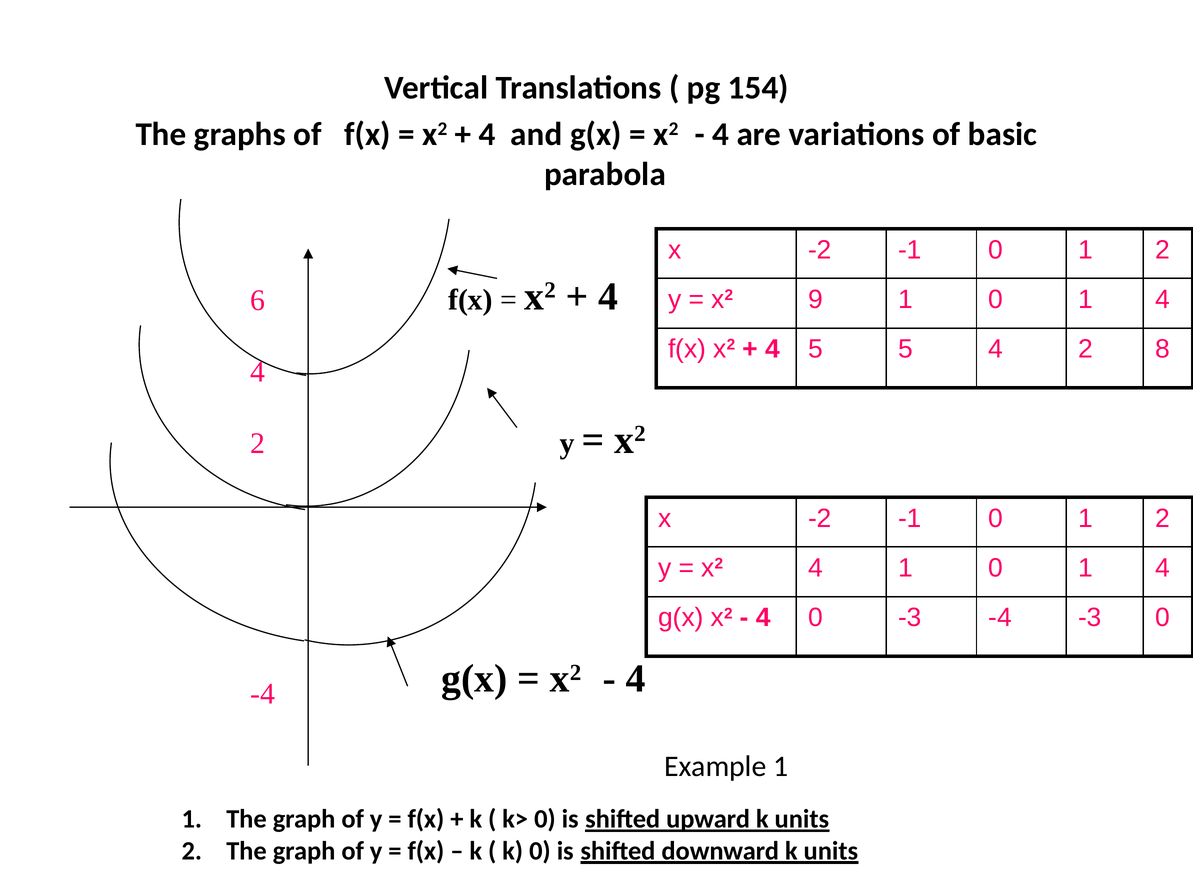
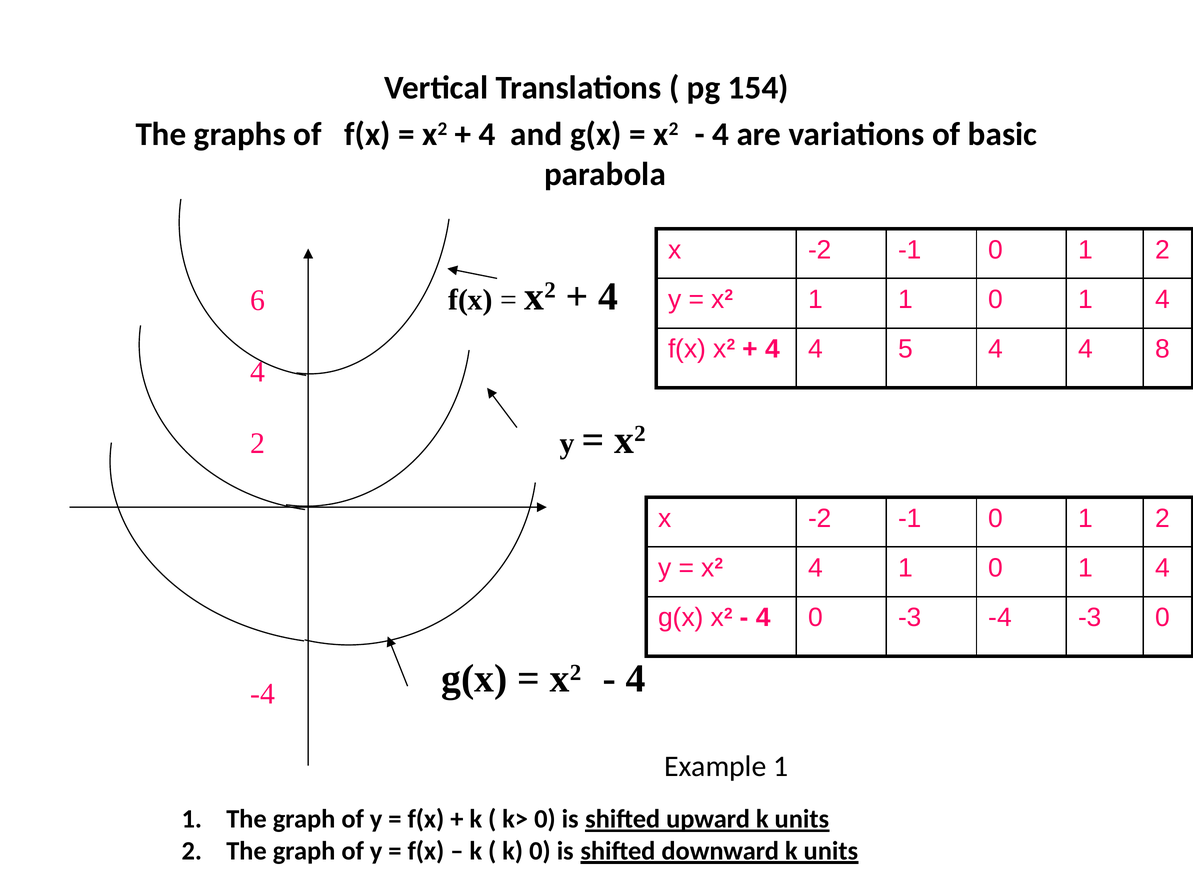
x2 9: 9 -> 1 (815, 299)
5: 5 -> 4 (815, 349)
5 4 2: 2 -> 4 (1086, 349)
